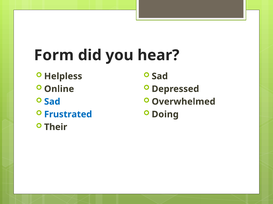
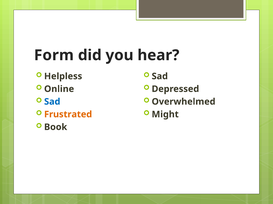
Frustrated colour: blue -> orange (68, 115)
Doing: Doing -> Might (165, 115)
Their: Their -> Book (56, 127)
